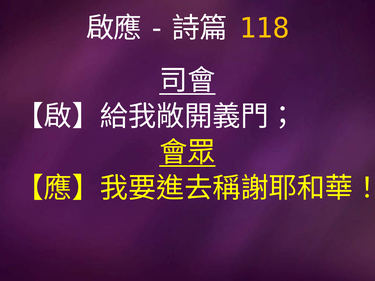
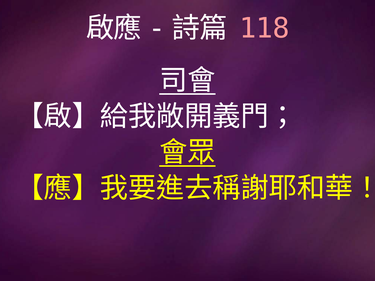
118 colour: yellow -> pink (264, 28)
